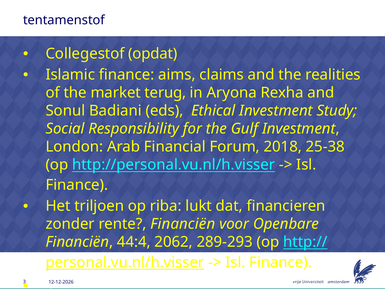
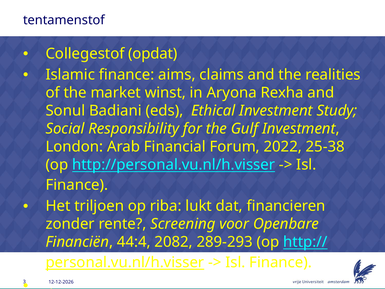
terug: terug -> winst (165, 93)
2018: 2018 -> 2022 (283, 147)
rente Financiën: Financiën -> Screening (183, 224)
2062: 2062 -> 2082 (174, 242)
